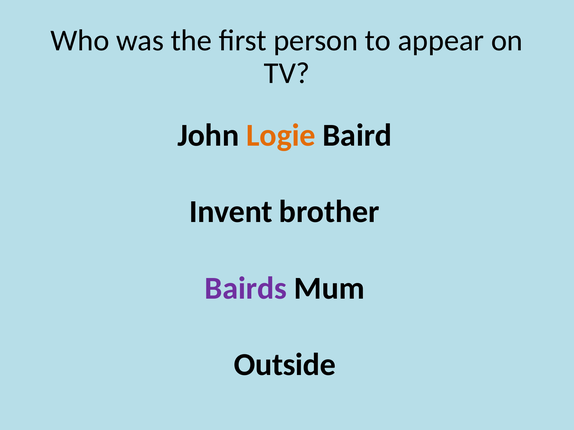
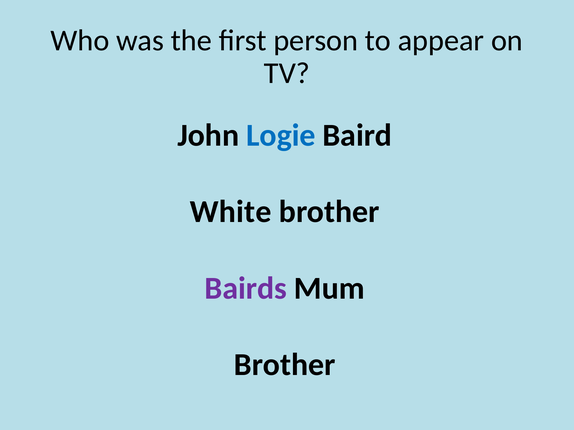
Logie colour: orange -> blue (281, 135)
Invent: Invent -> White (231, 212)
Outside: Outside -> Brother (285, 365)
